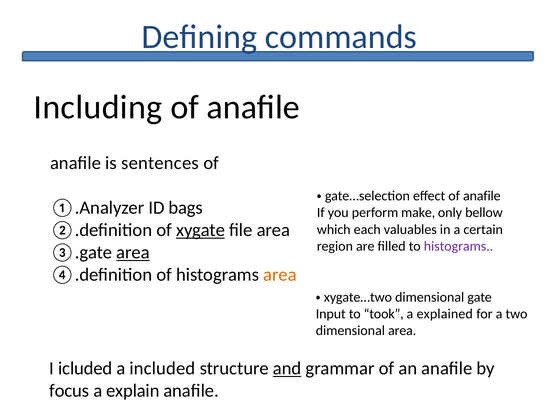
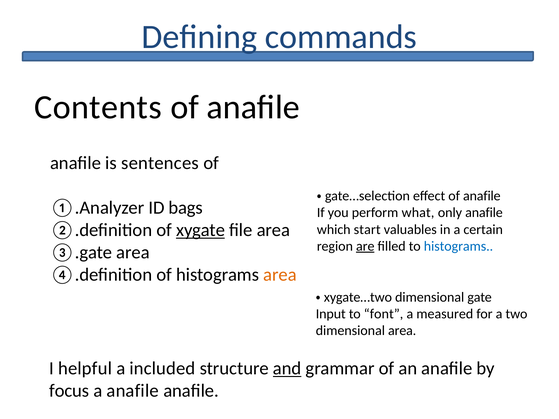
Including: Including -> Contents (98, 107)
make: make -> what (418, 213)
only bellow: bellow -> anafile (484, 213)
each: each -> start (367, 230)
are underline: none -> present (365, 246)
histograms colour: purple -> blue (458, 246)
area underline: present -> none (133, 253)
took: took -> font (384, 314)
explained: explained -> measured (445, 314)
icluded: icluded -> helpful (85, 369)
a explain: explain -> anafile (133, 391)
